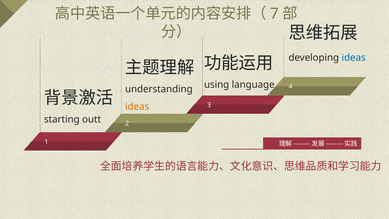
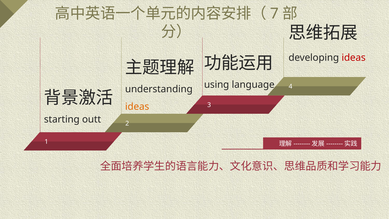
ideas colour: blue -> red (354, 58)
